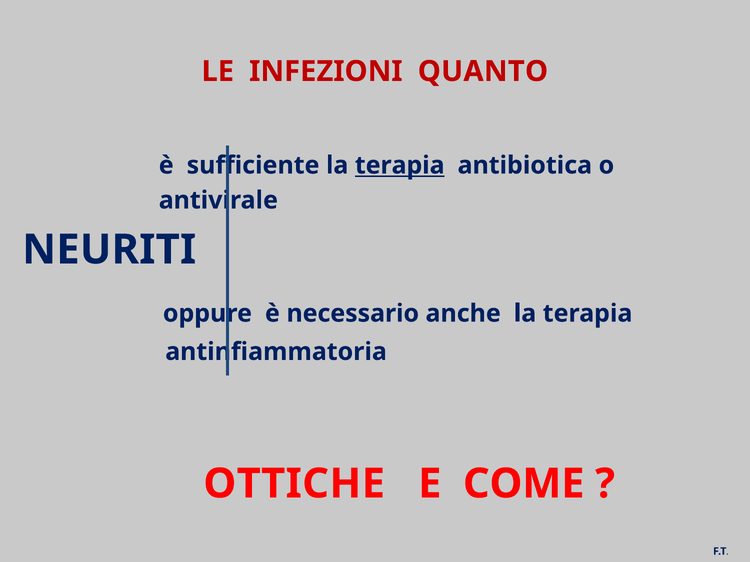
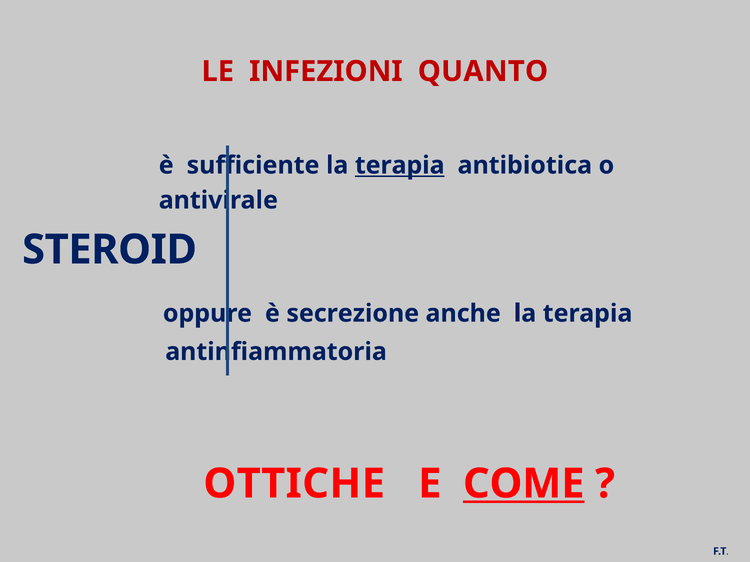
NEURITI: NEURITI -> STEROID (110, 250)
necessario: necessario -> secrezione (353, 314)
COME underline: none -> present (524, 484)
